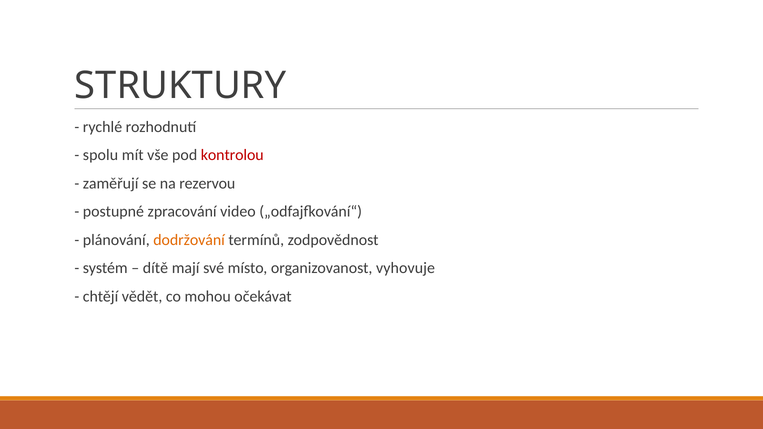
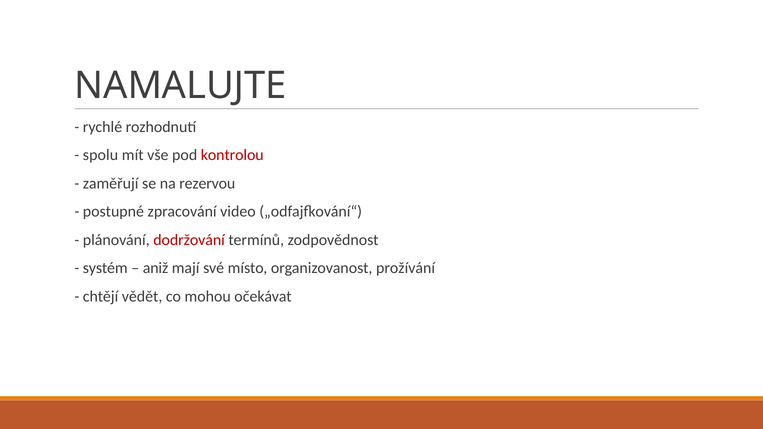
STRUKTURY: STRUKTURY -> NAMALUJTE (180, 85)
dodržování colour: orange -> red (189, 240)
dítě: dítě -> aniž (156, 268)
vyhovuje: vyhovuje -> prožívání (406, 268)
